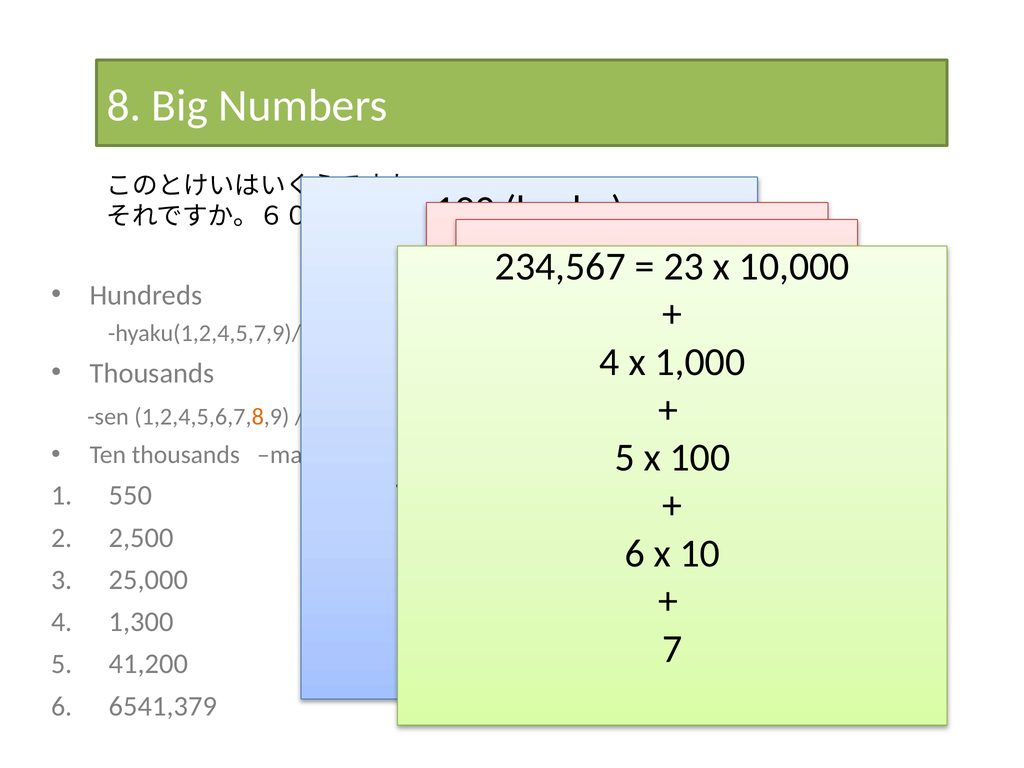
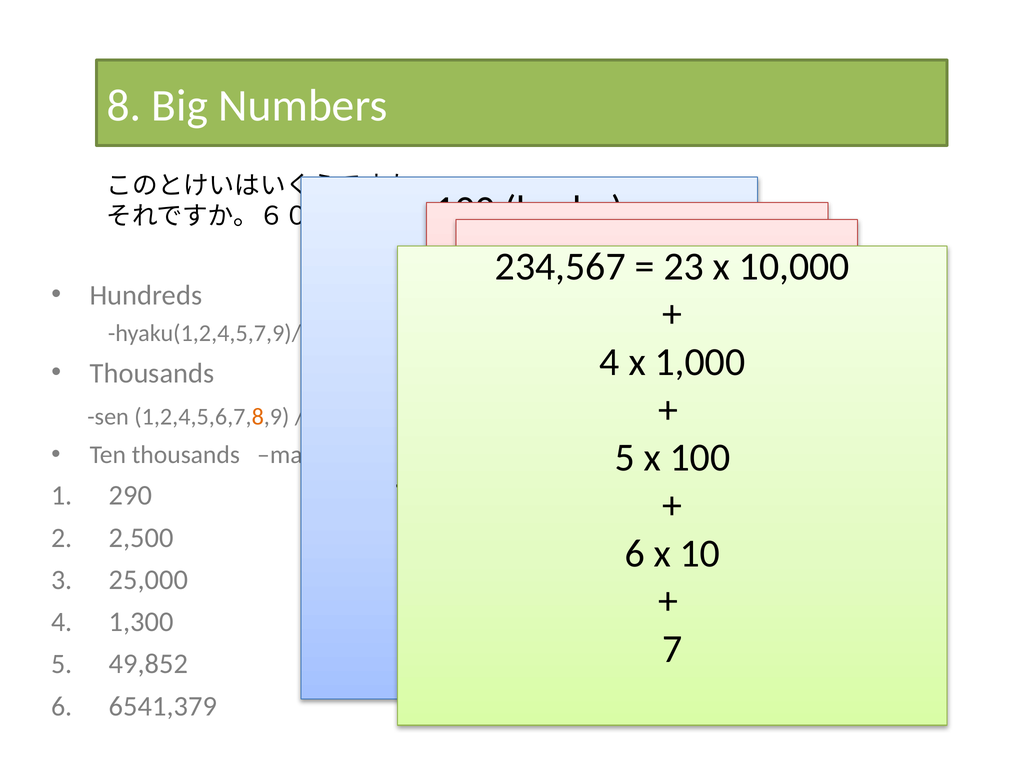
550: 550 -> 290 (131, 496)
41,200: 41,200 -> 49,852 (149, 664)
